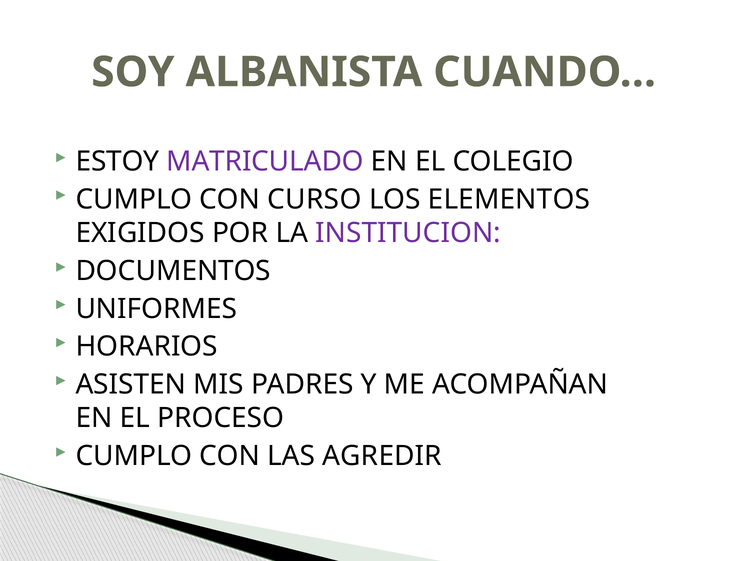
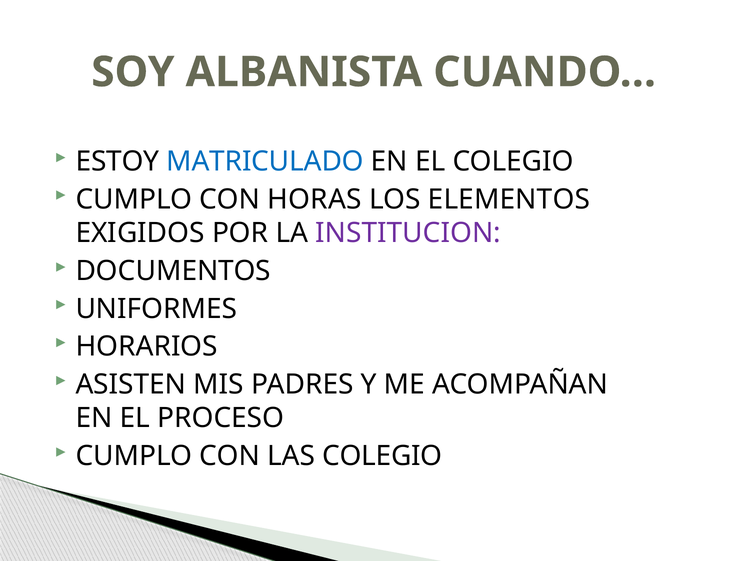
MATRICULADO colour: purple -> blue (265, 162)
CURSO: CURSO -> HORAS (314, 199)
LAS AGREDIR: AGREDIR -> COLEGIO (382, 456)
